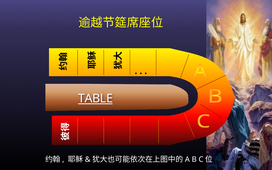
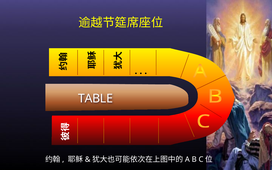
TABLE underline: present -> none (95, 99)
